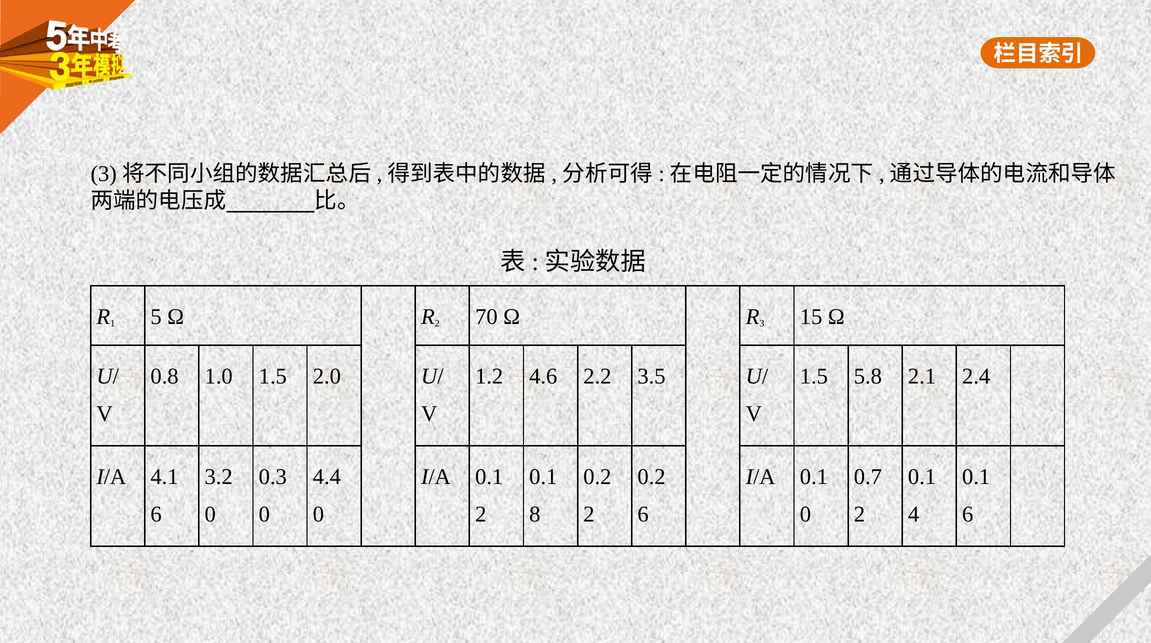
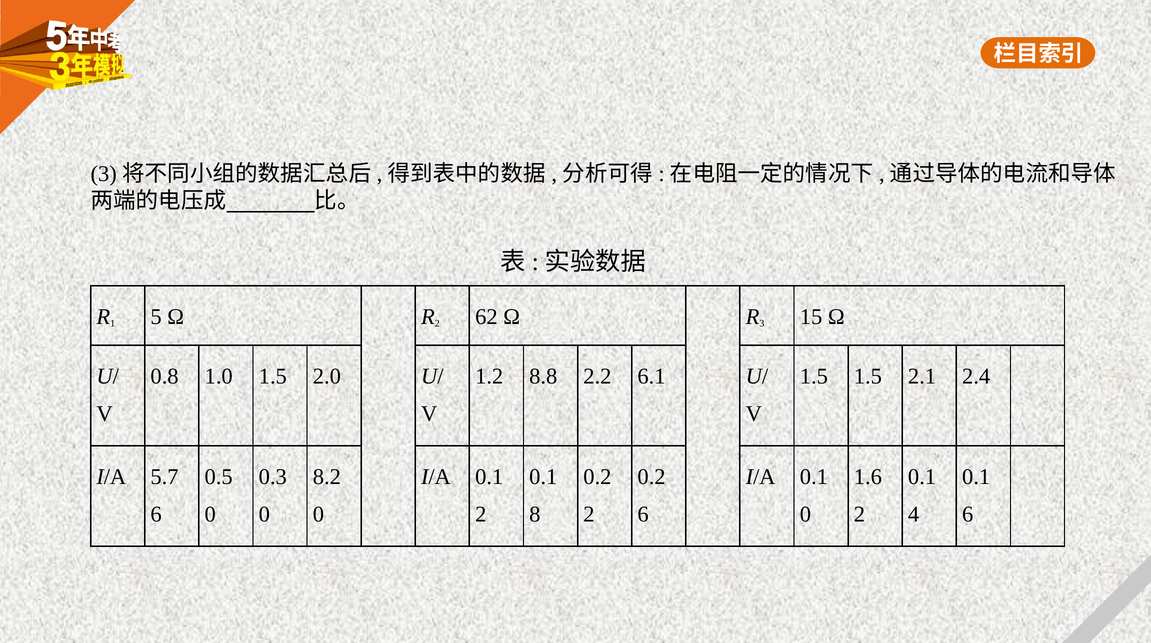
70: 70 -> 62 (486, 317)
4.6: 4.6 -> 8.8 (543, 376)
3.5: 3.5 -> 6.1 (652, 376)
1.5 5.8: 5.8 -> 1.5 (868, 376)
4.1: 4.1 -> 5.7 (165, 477)
3.2: 3.2 -> 0.5 (219, 477)
4.4: 4.4 -> 8.2 (327, 477)
0.7: 0.7 -> 1.6 (868, 477)
